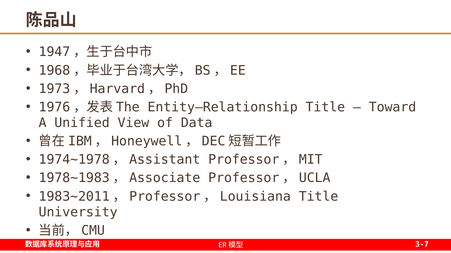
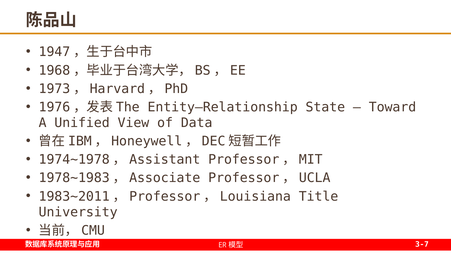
Entity–Relationship Title: Title -> State (325, 107)
